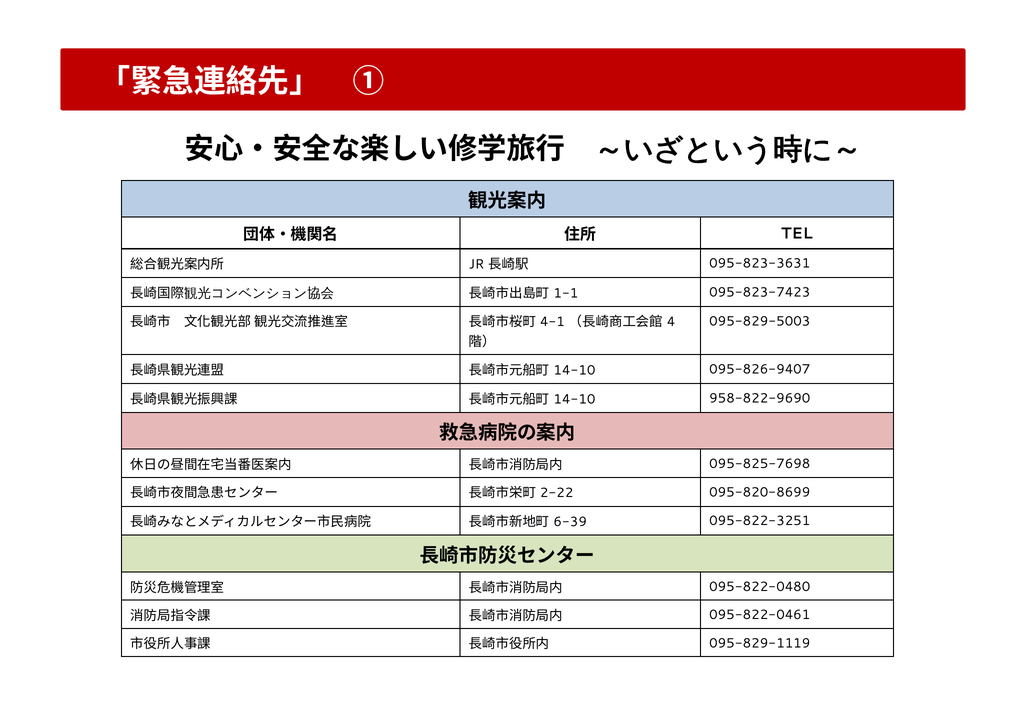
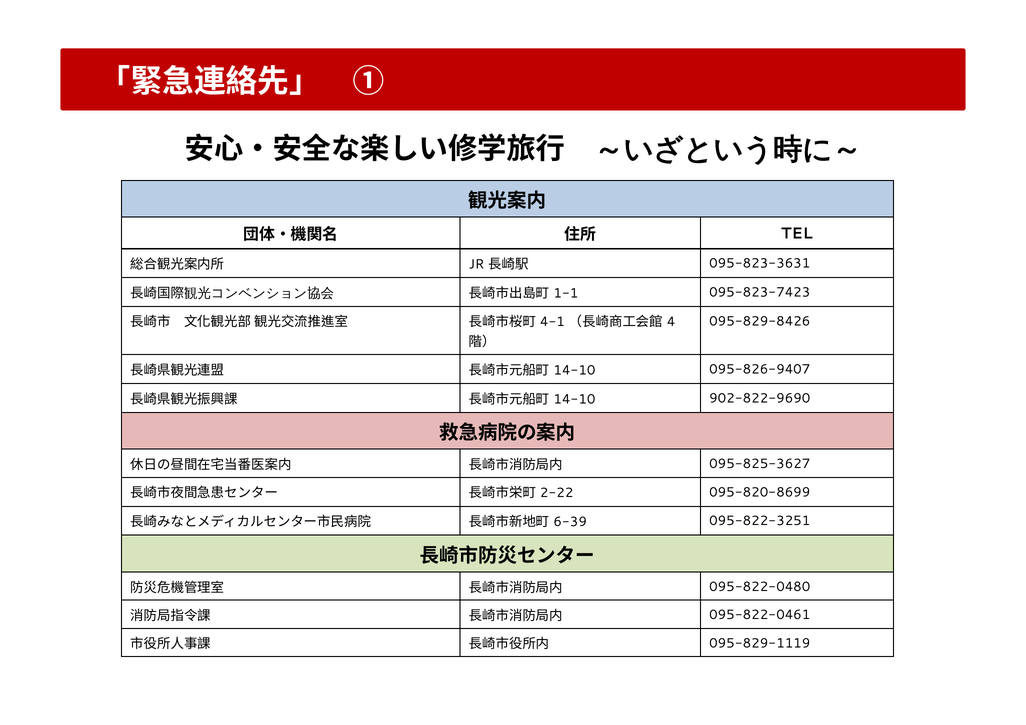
095-829-5003: 095-829-5003 -> 095-829-8426 (760, 321)
958-822-9690: 958-822-9690 -> 902-822-9690 (760, 398)
095-825-7698: 095-825-7698 -> 095-825-3627 (760, 464)
